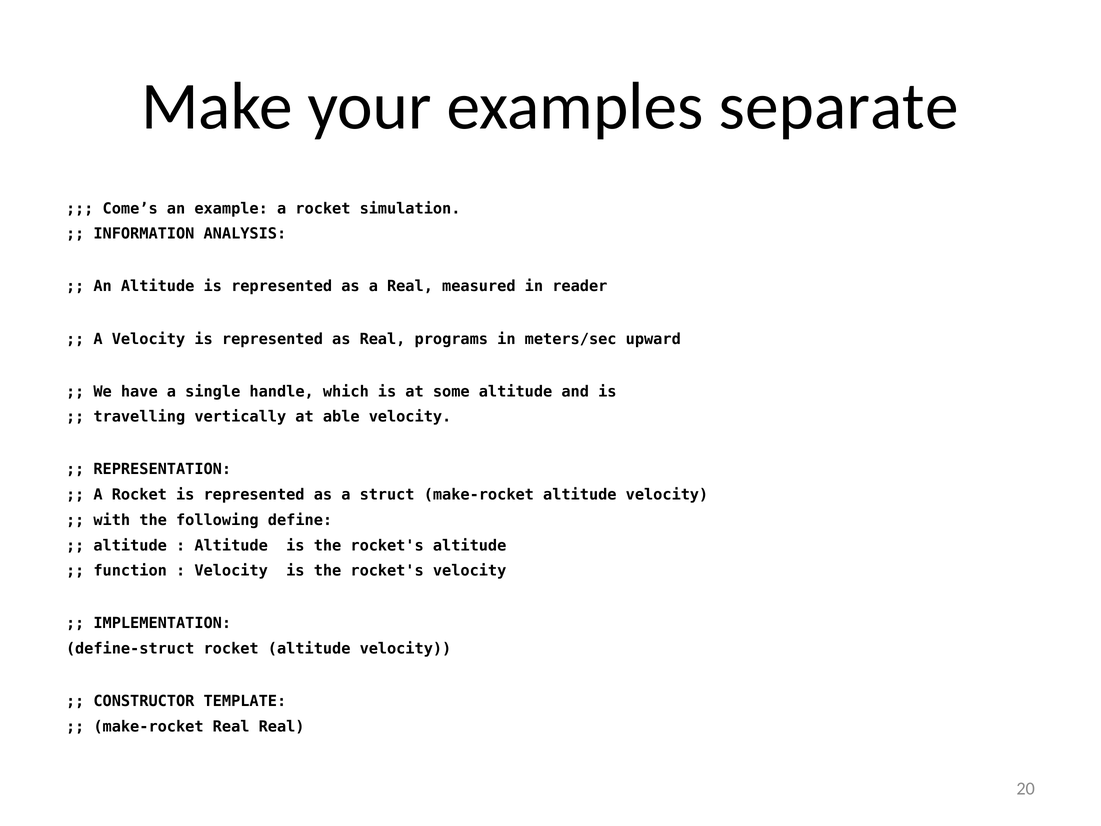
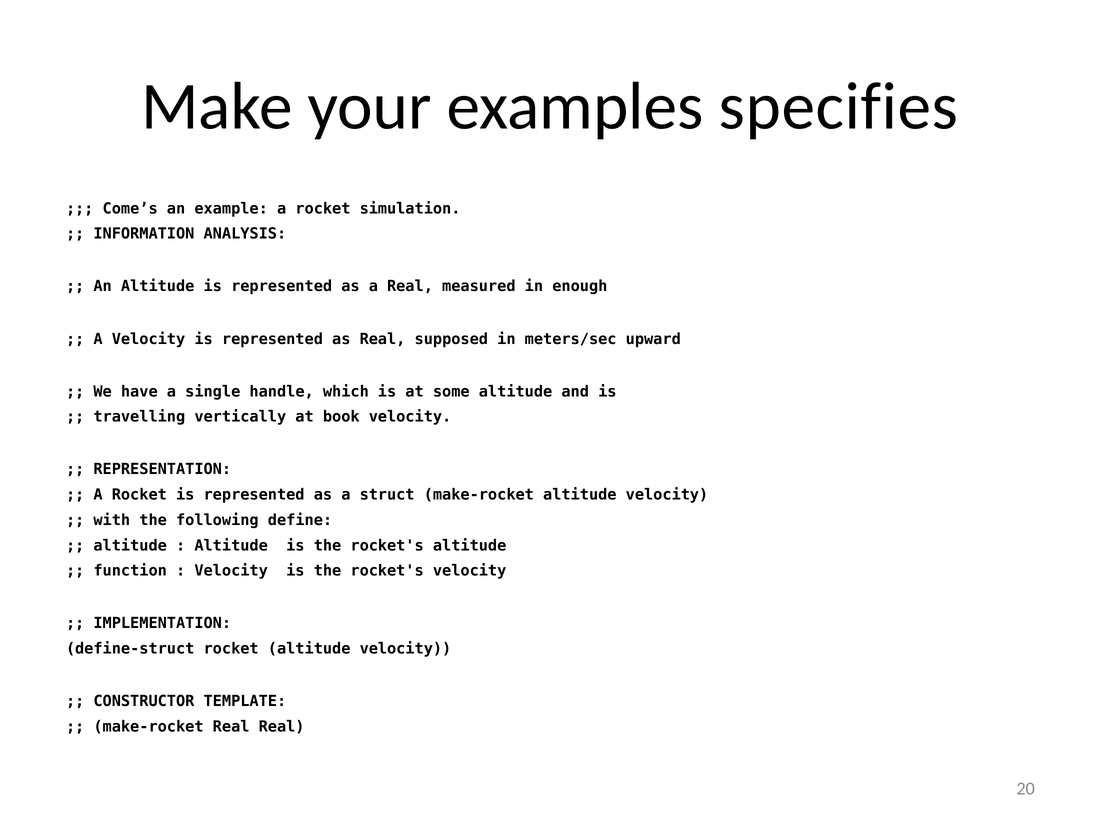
separate: separate -> specifies (838, 107)
reader: reader -> enough (580, 286)
programs: programs -> supposed (451, 339)
able: able -> book (341, 417)
